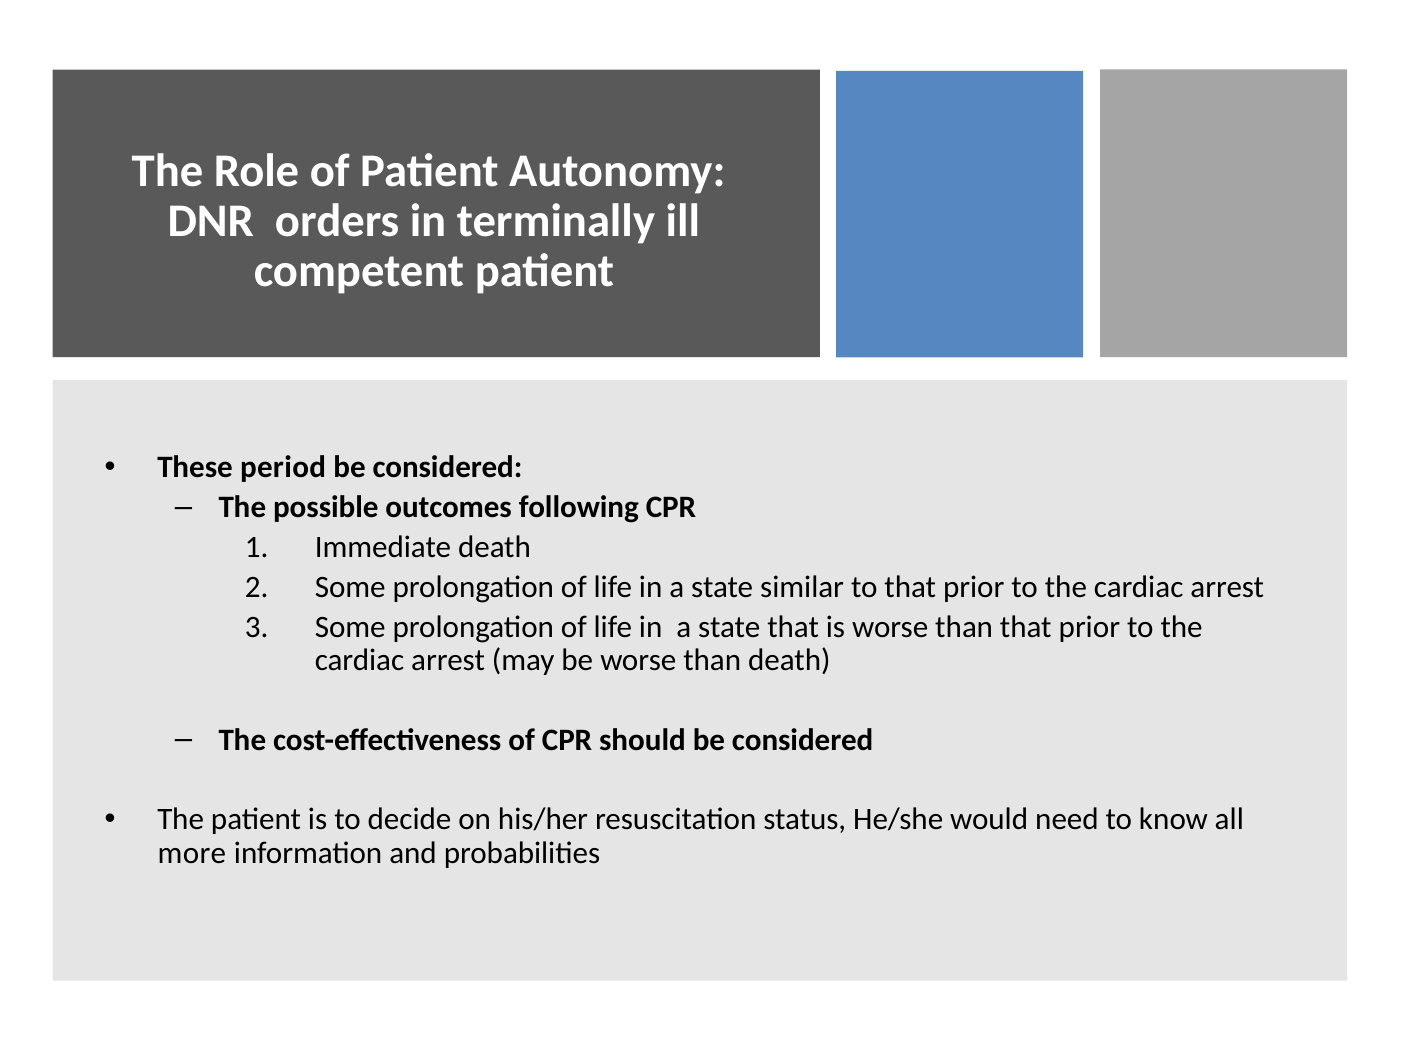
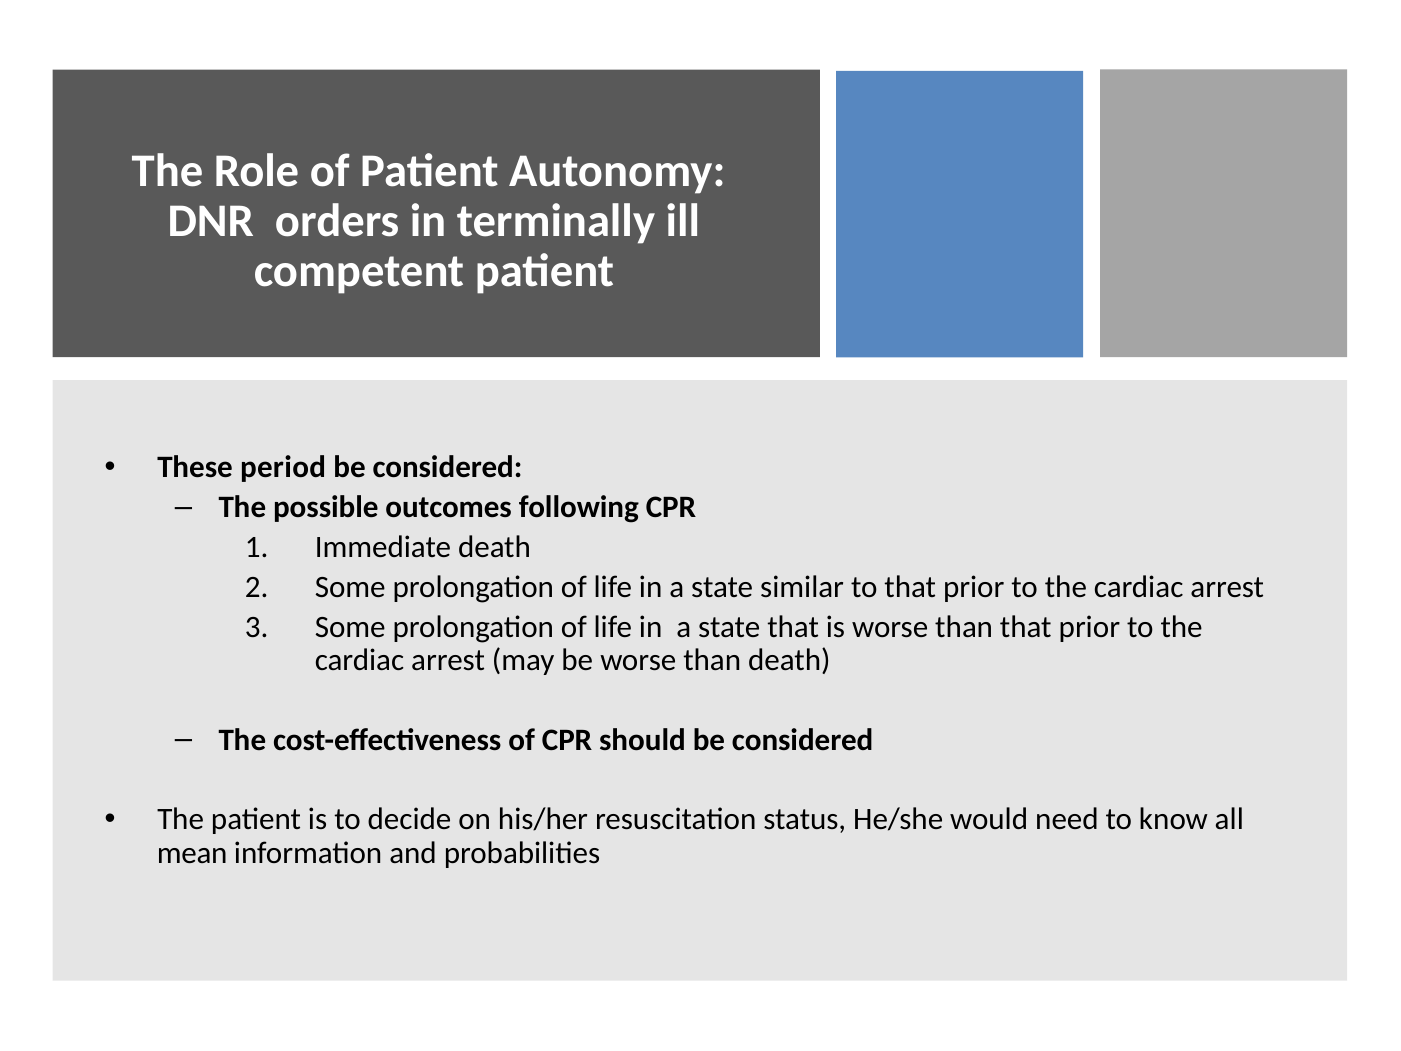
more: more -> mean (192, 853)
